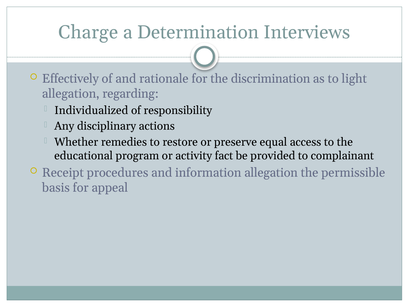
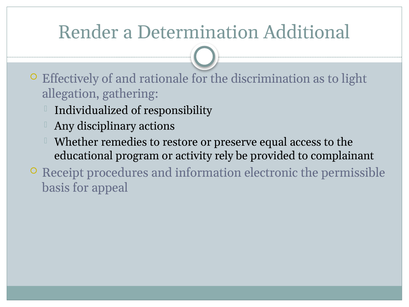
Charge: Charge -> Render (88, 32)
Interviews: Interviews -> Additional (307, 32)
regarding: regarding -> gathering (130, 94)
fact: fact -> rely (224, 156)
information allegation: allegation -> electronic (271, 173)
